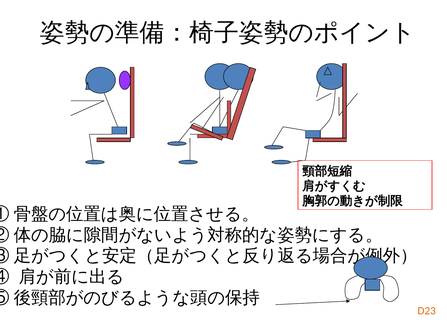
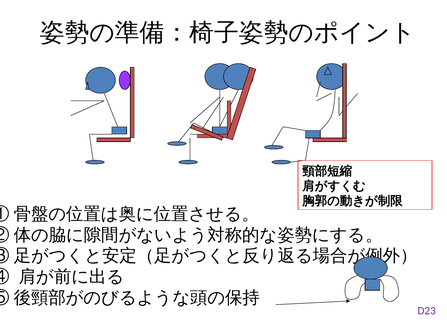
D23 colour: orange -> purple (427, 311)
